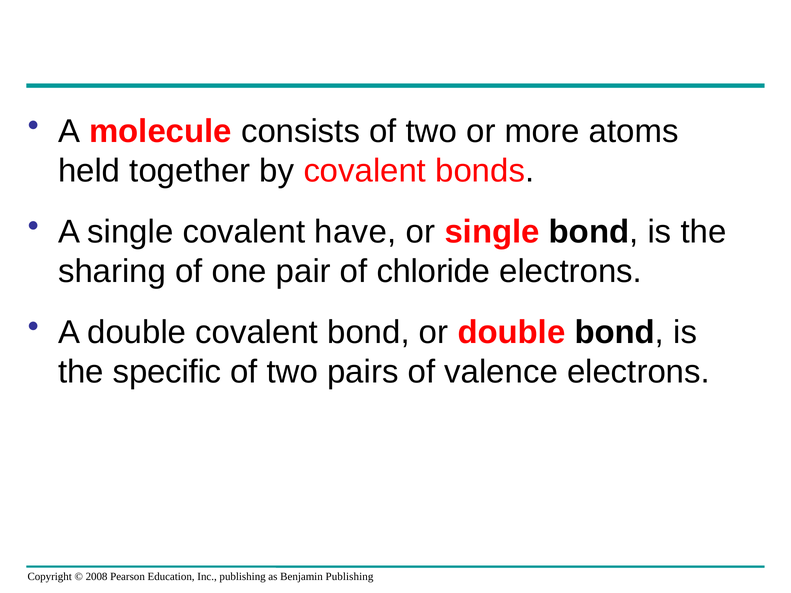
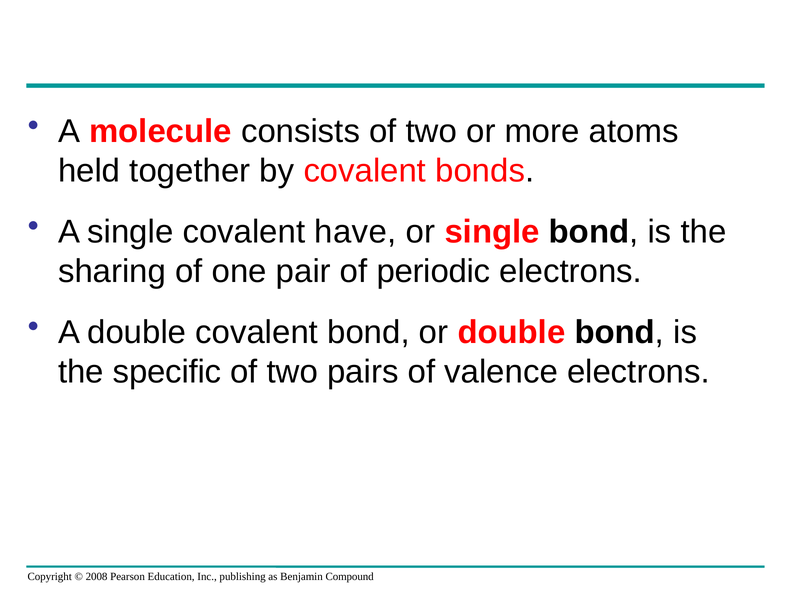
chloride: chloride -> periodic (433, 272)
Benjamin Publishing: Publishing -> Compound (350, 577)
